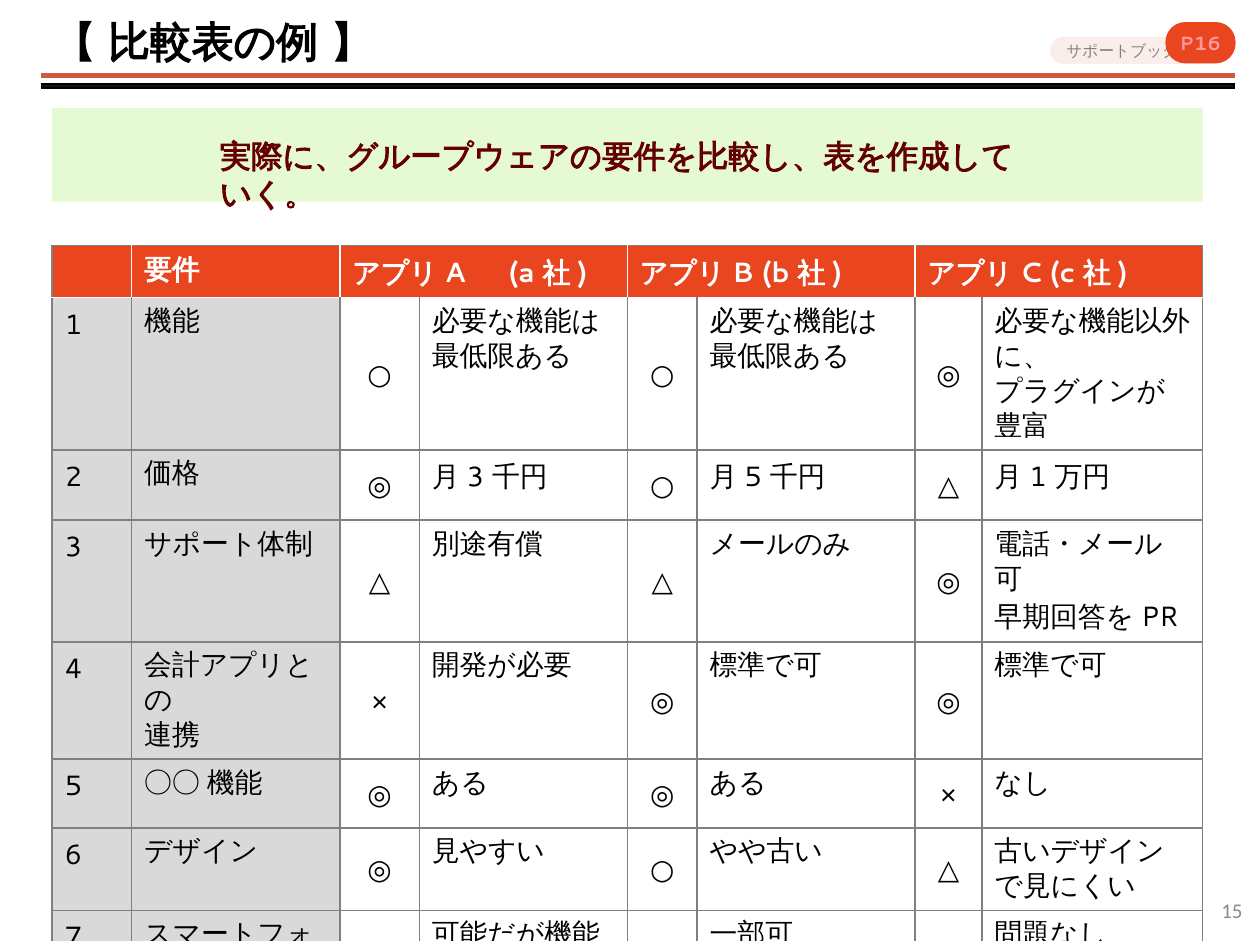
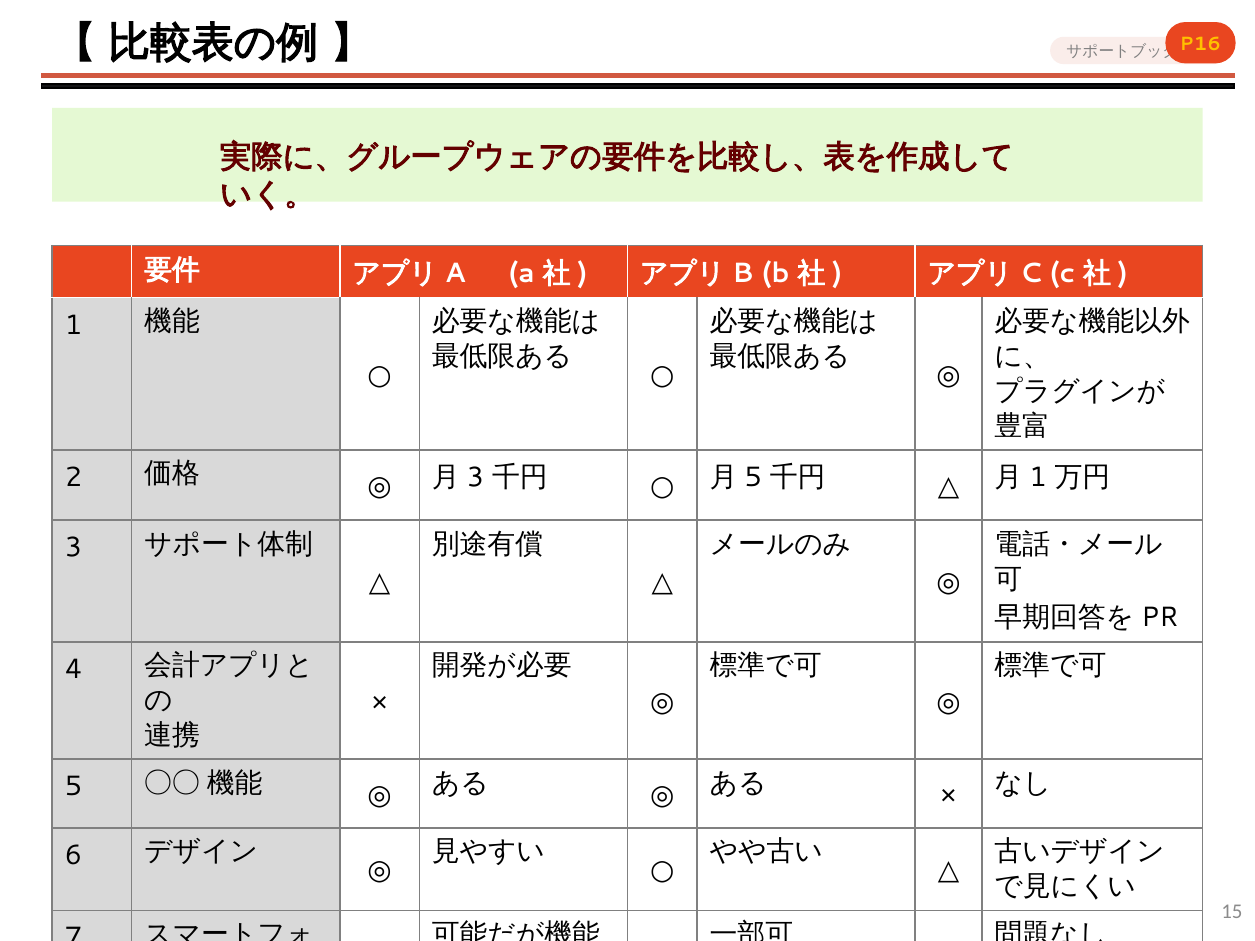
P16 colour: pink -> yellow (1200, 44)
